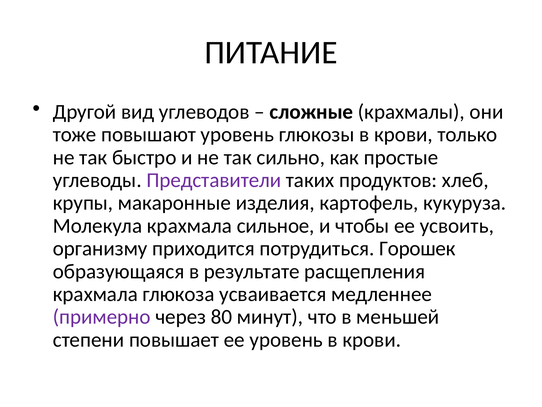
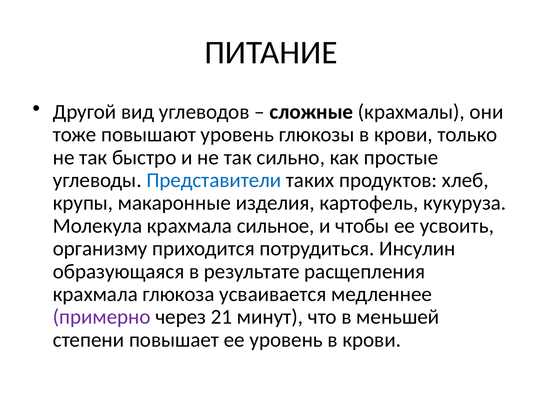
Представители colour: purple -> blue (214, 180)
Горошек: Горошек -> Инсулин (417, 248)
80: 80 -> 21 (222, 317)
